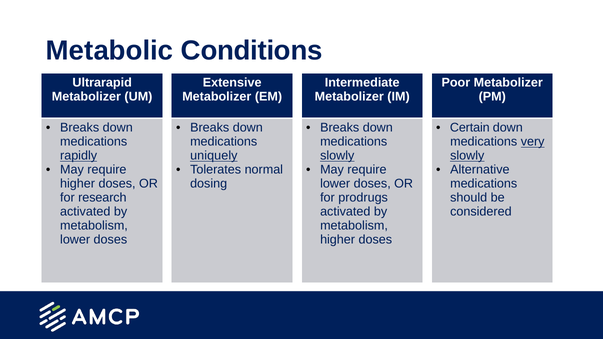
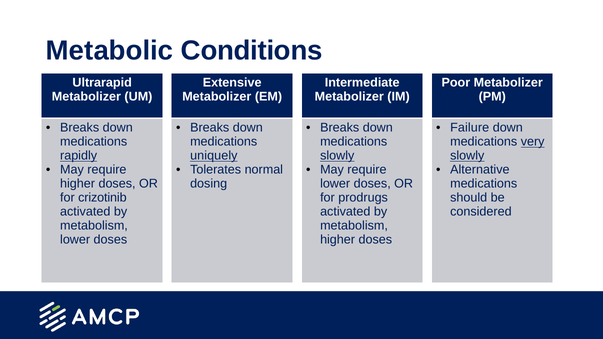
Certain: Certain -> Failure (470, 128)
research: research -> crizotinib (102, 198)
